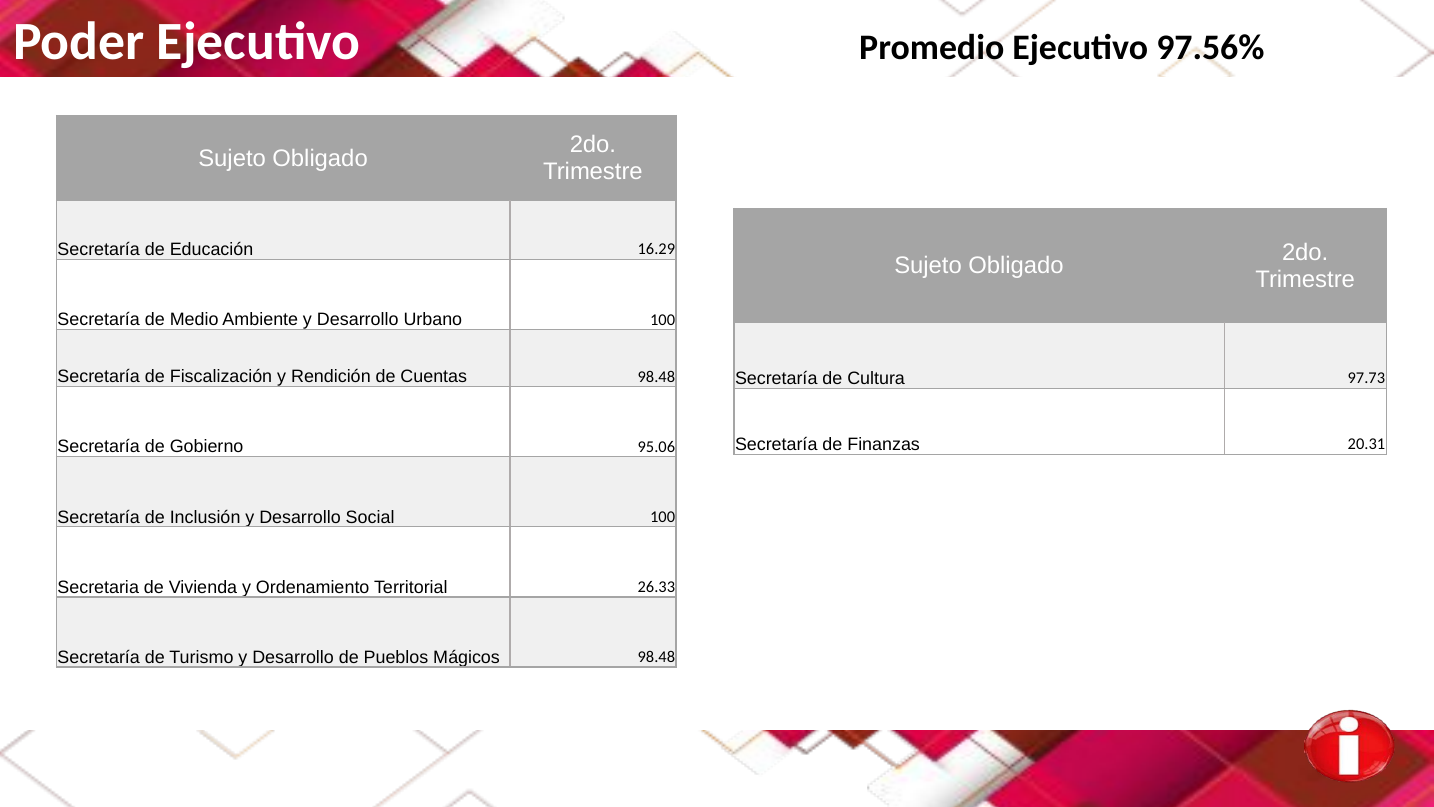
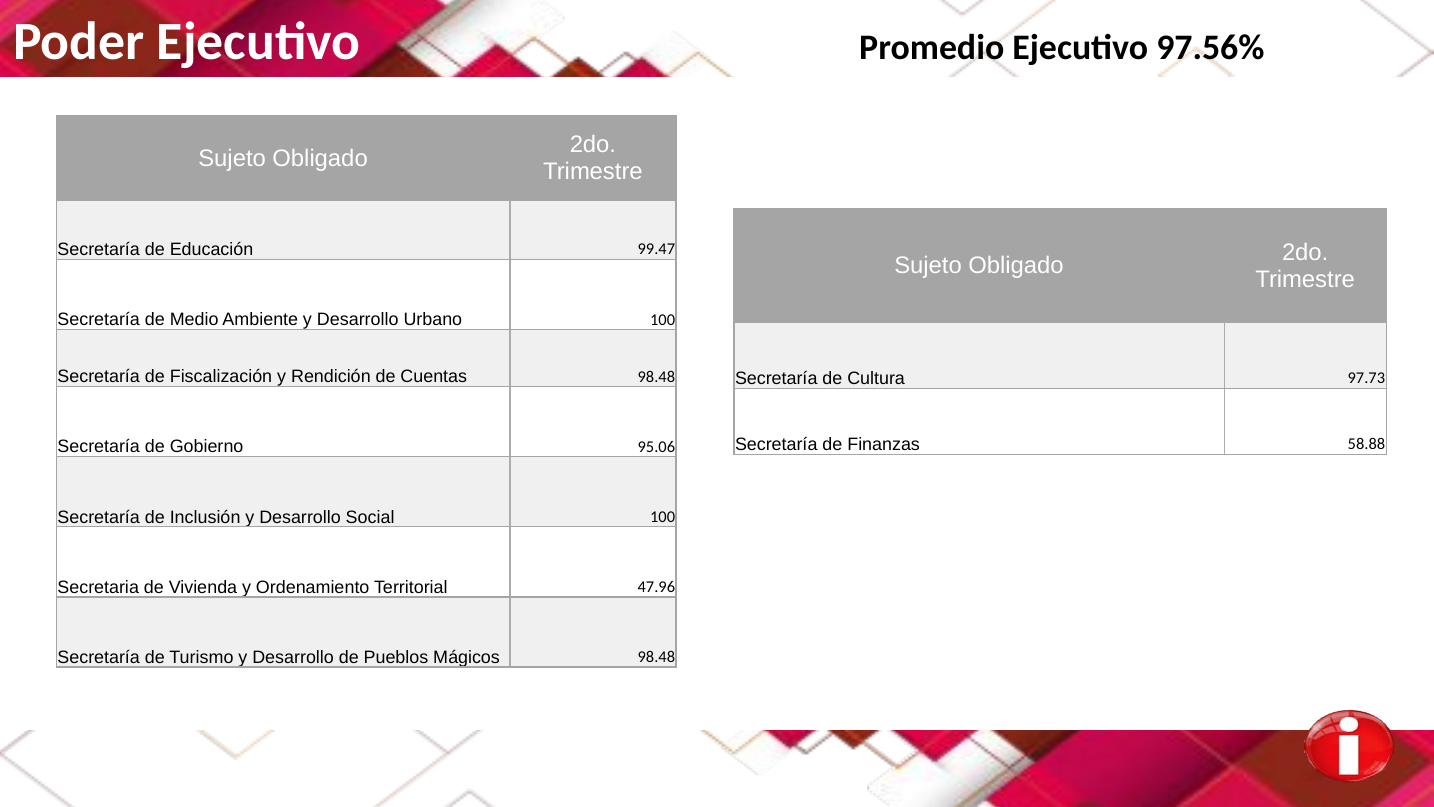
16.29: 16.29 -> 99.47 (656, 249)
20.31: 20.31 -> 58.88 (1366, 444)
26.33: 26.33 -> 47.96 (656, 587)
